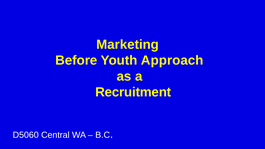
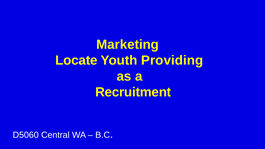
Before: Before -> Locate (76, 60)
Approach: Approach -> Providing (172, 60)
